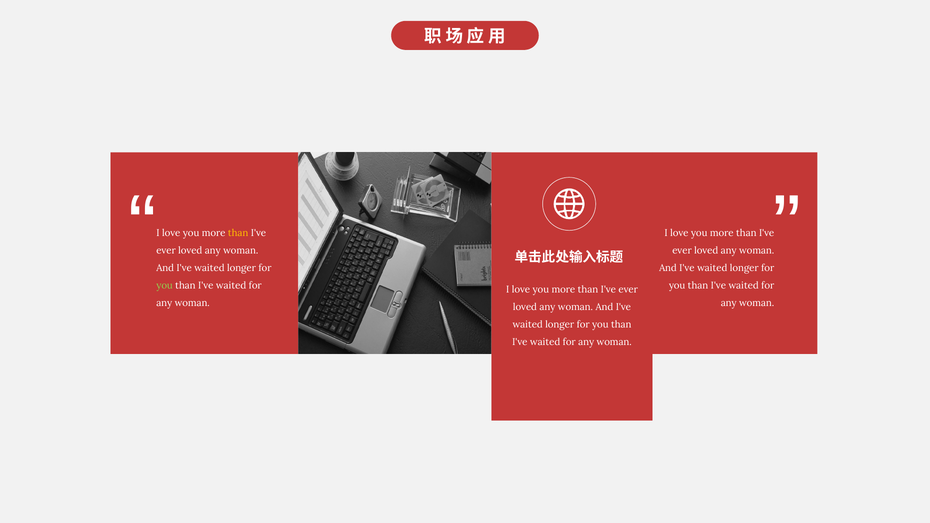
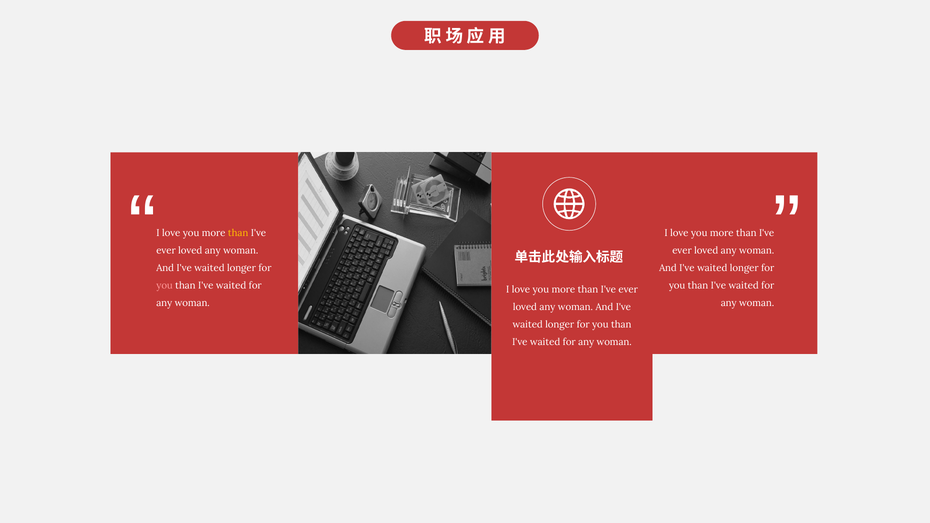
you colour: light green -> pink (165, 285)
